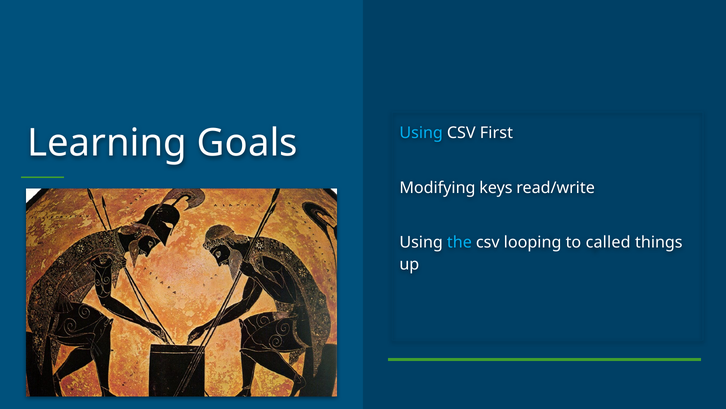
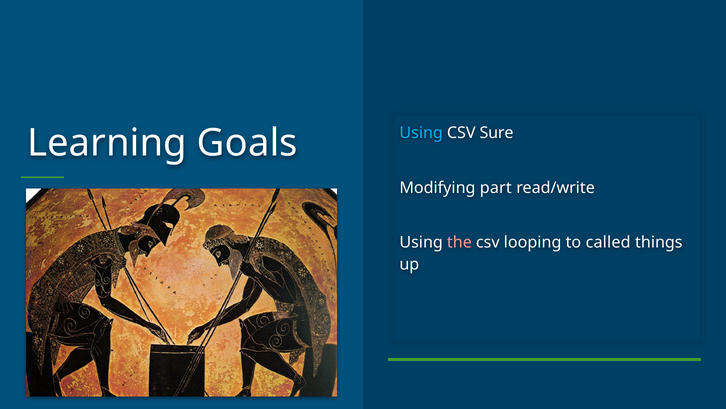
First: First -> Sure (497, 133)
keys: keys -> part (496, 187)
the colour: light blue -> pink (459, 242)
